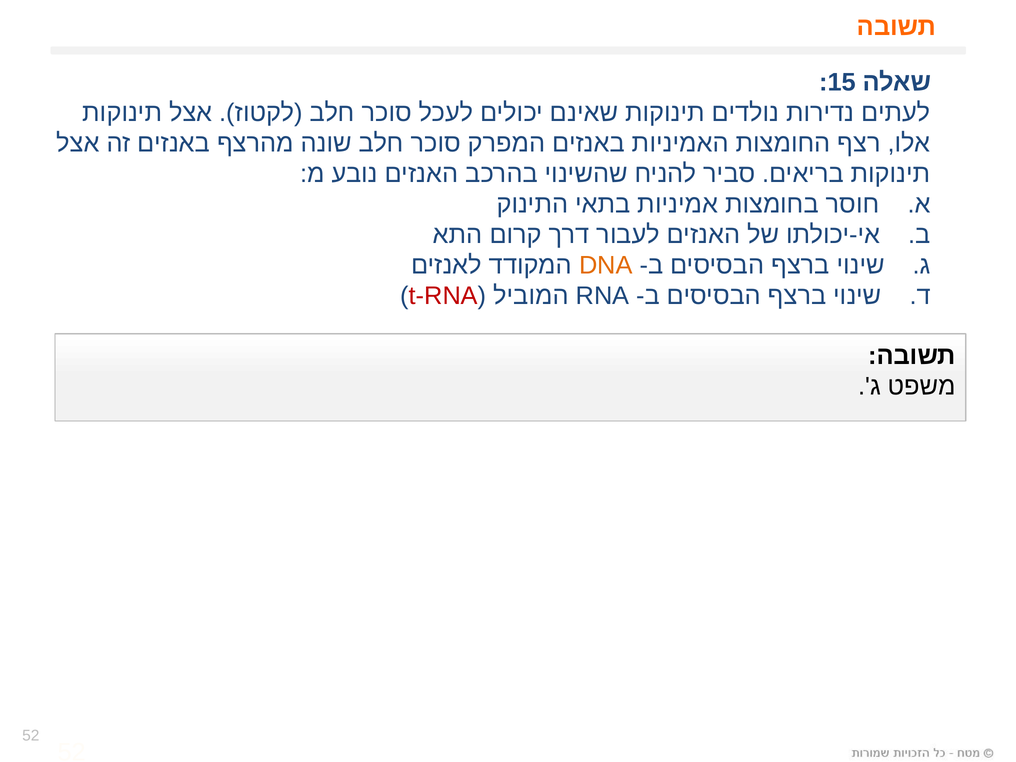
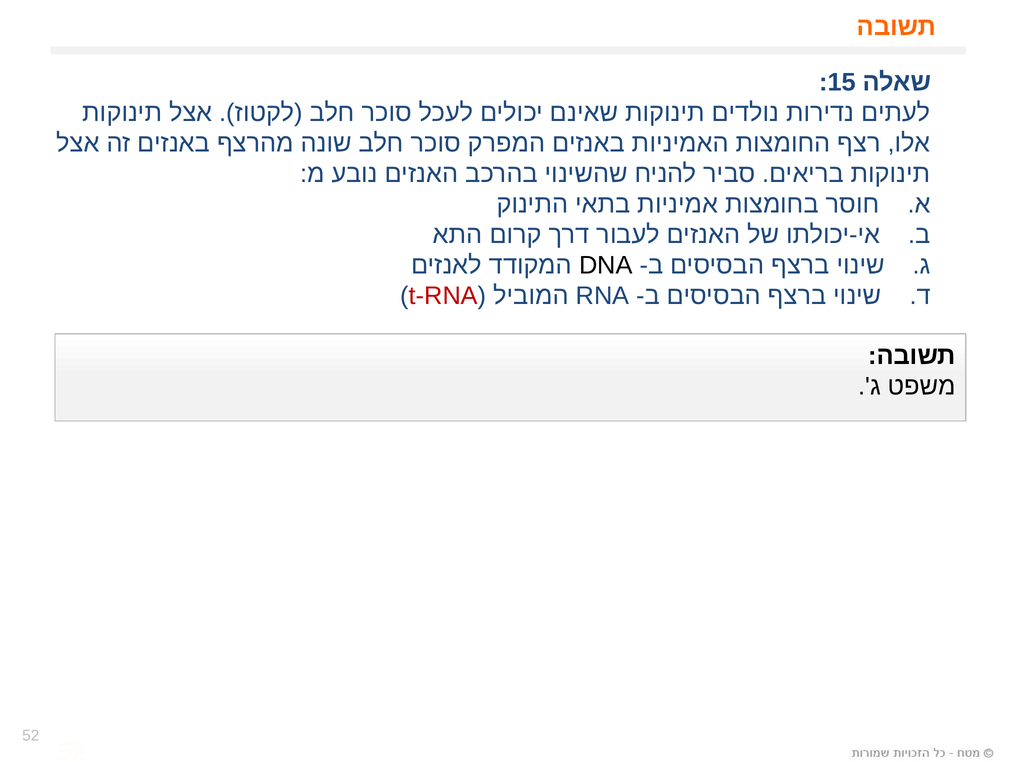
DNA colour: orange -> black (606, 265)
